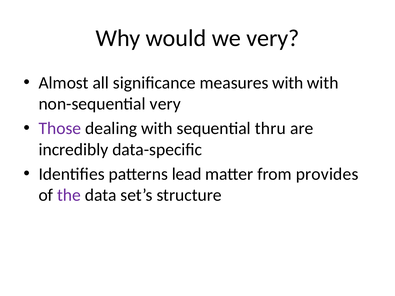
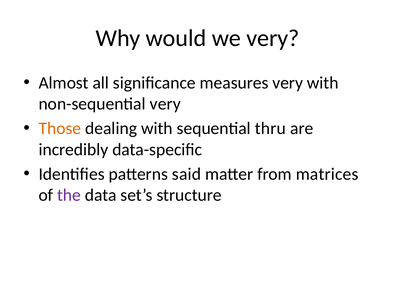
measures with: with -> very (288, 83)
Those colour: purple -> orange (60, 129)
lead: lead -> said (187, 174)
provides: provides -> matrices (327, 174)
